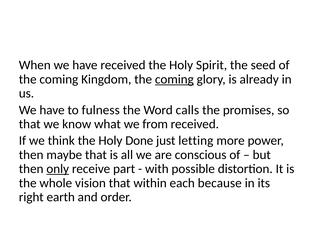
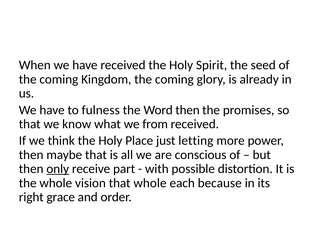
coming underline: present -> none (174, 79)
Word calls: calls -> then (188, 110)
Done: Done -> Place (139, 141)
that within: within -> whole (150, 183)
earth: earth -> grace (61, 197)
